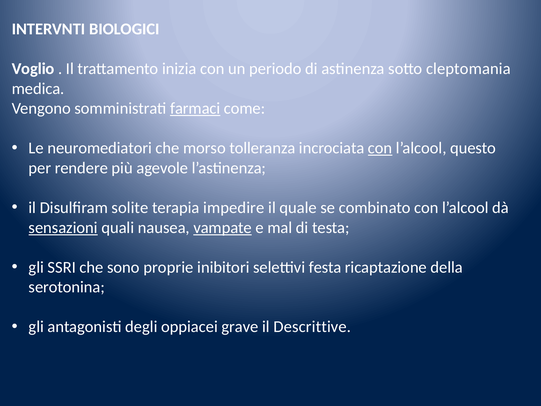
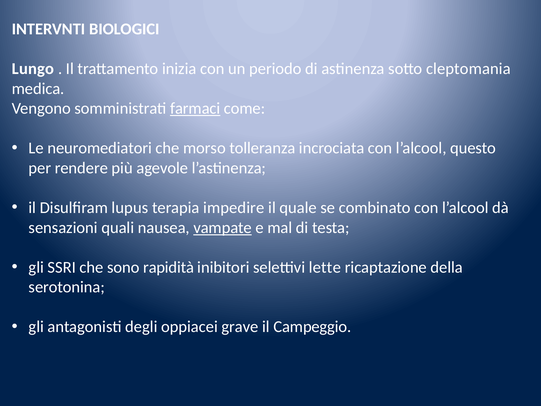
Voglio: Voglio -> Lungo (33, 69)
con underline: present -> none (380, 148)
solite: solite -> lupus (130, 208)
sensazioni underline: present -> none (63, 227)
proprie: proprie -> rapidità (169, 267)
festa: festa -> lette (325, 267)
Descrittive: Descrittive -> Campeggio (312, 327)
